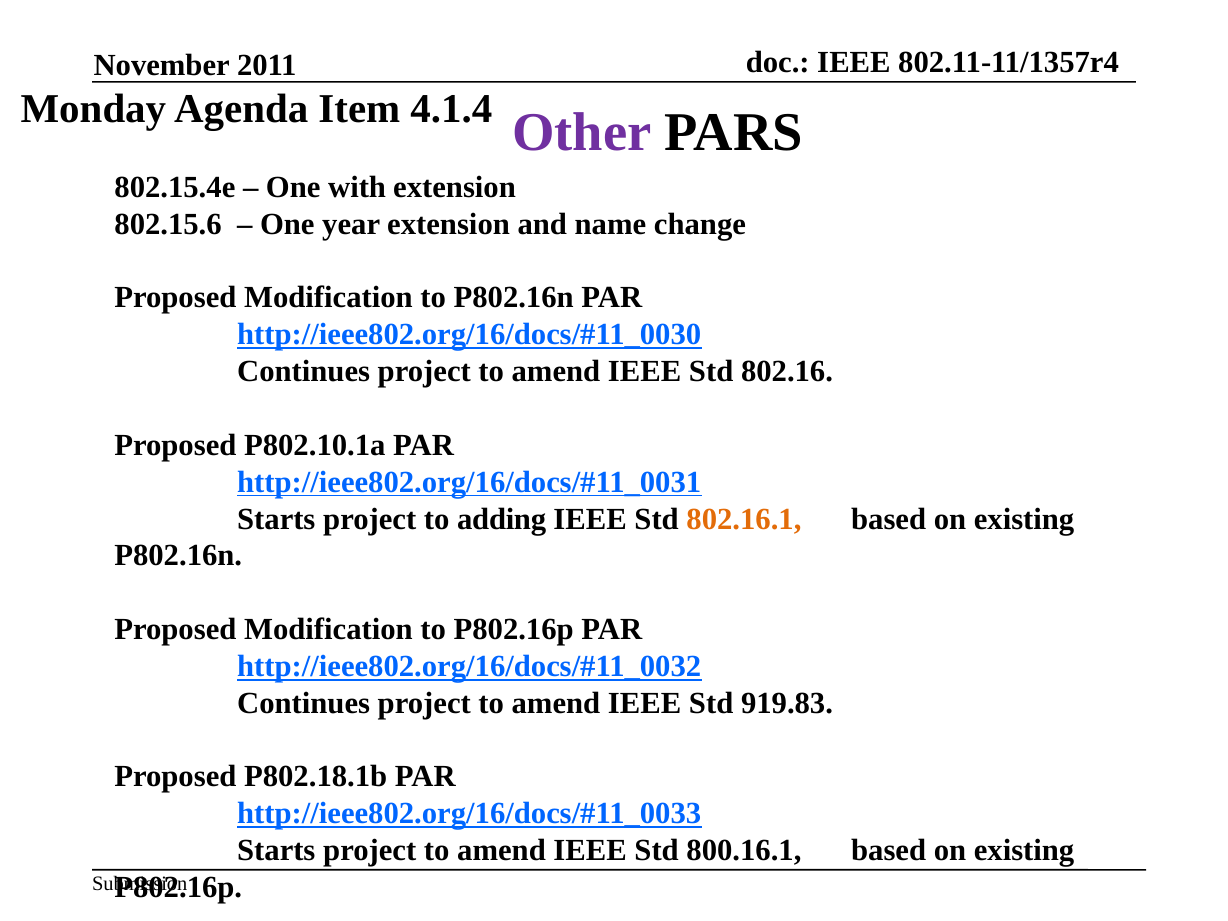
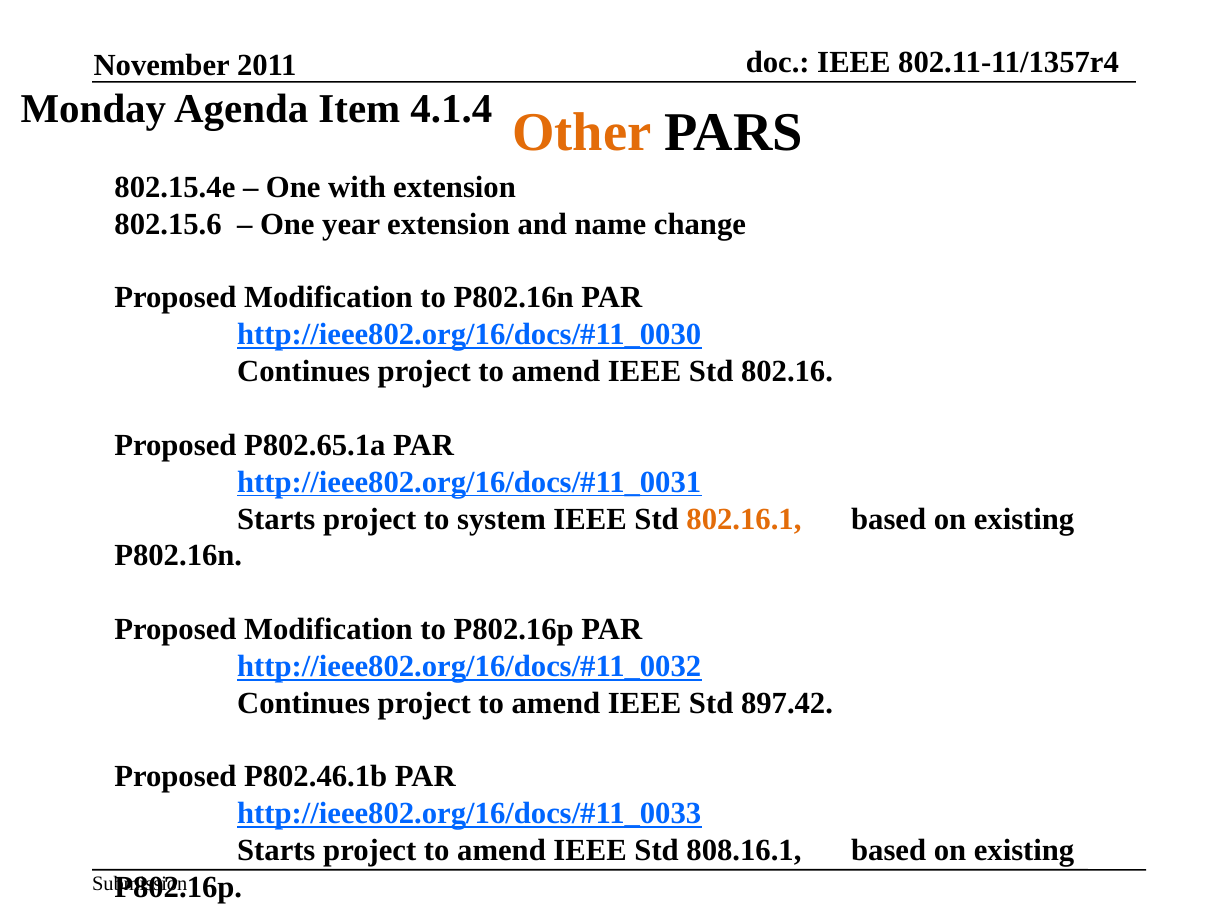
Other colour: purple -> orange (582, 133)
P802.10.1a: P802.10.1a -> P802.65.1a (315, 445)
adding: adding -> system (501, 519)
919.83: 919.83 -> 897.42 (787, 703)
P802.18.1b: P802.18.1b -> P802.46.1b (316, 777)
800.16.1: 800.16.1 -> 808.16.1 (744, 850)
